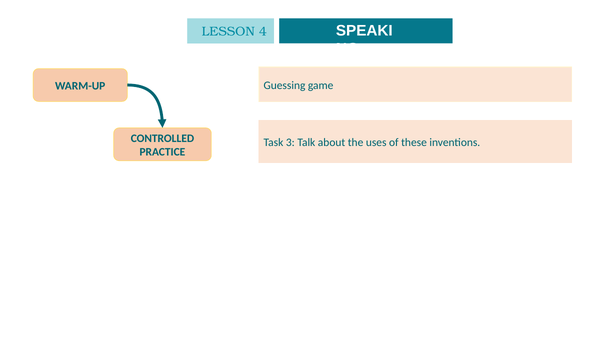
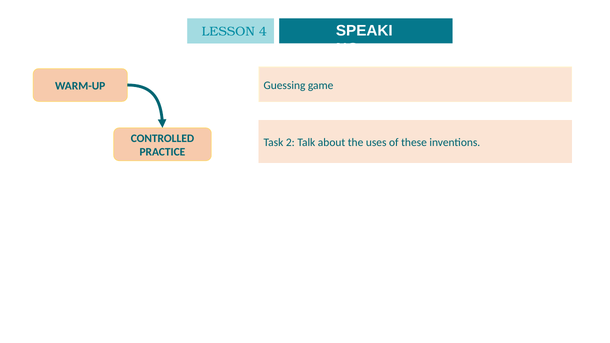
3: 3 -> 2 (290, 142)
